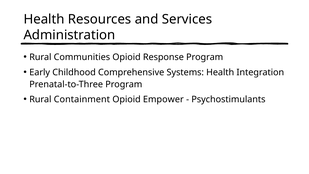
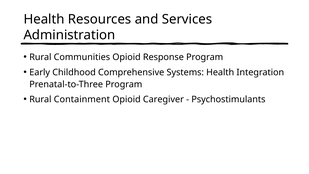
Empower: Empower -> Caregiver (163, 99)
